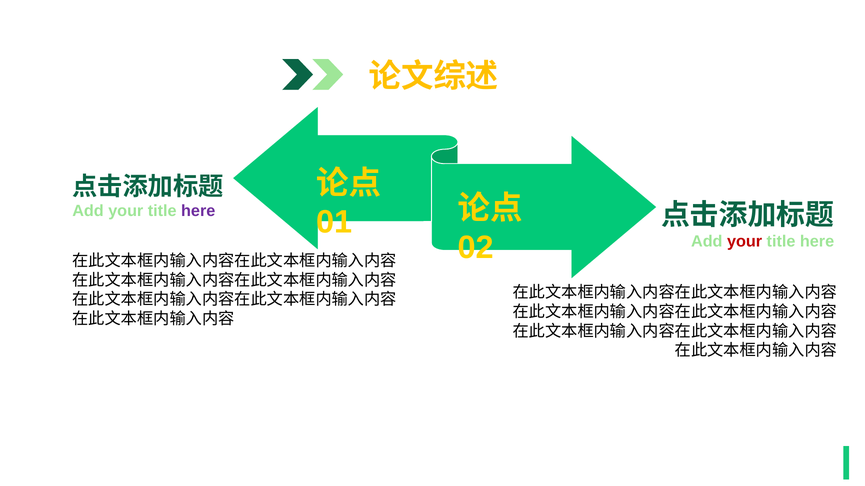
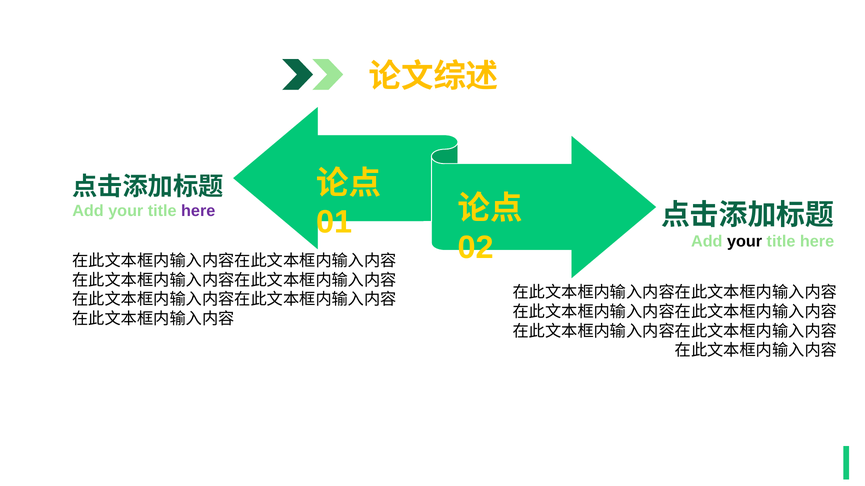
your colour: red -> black (745, 242)
